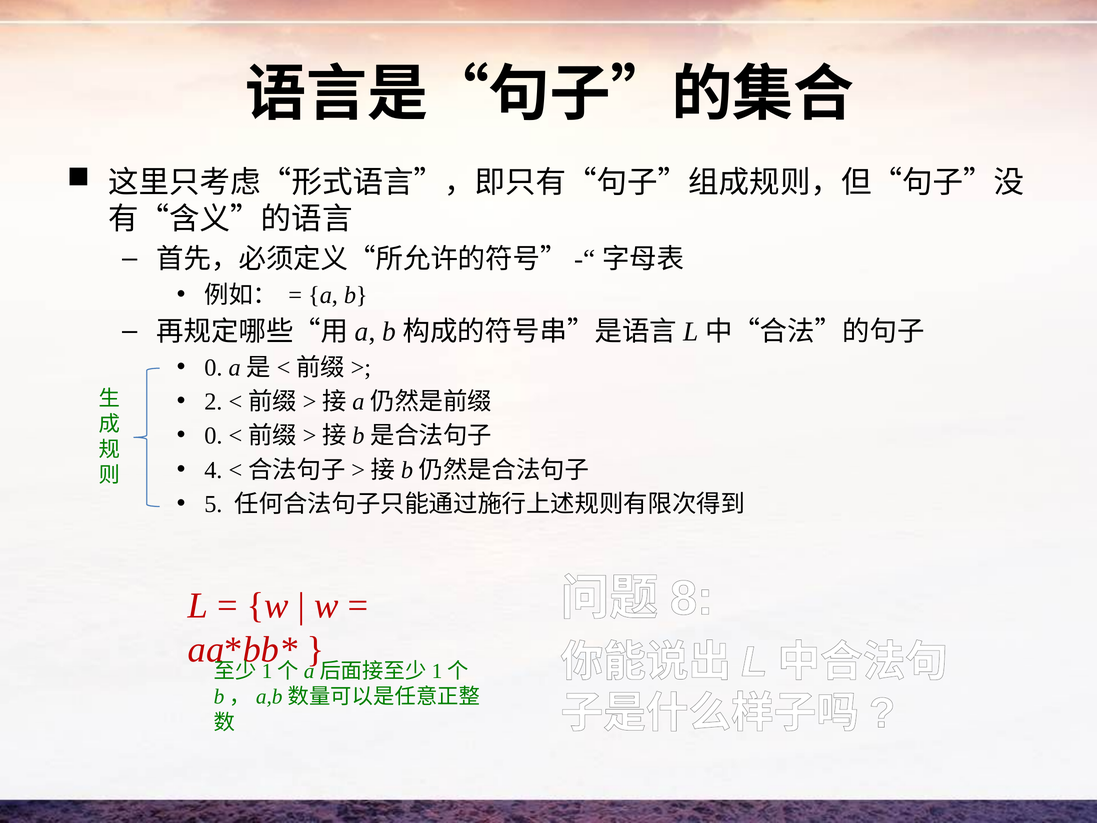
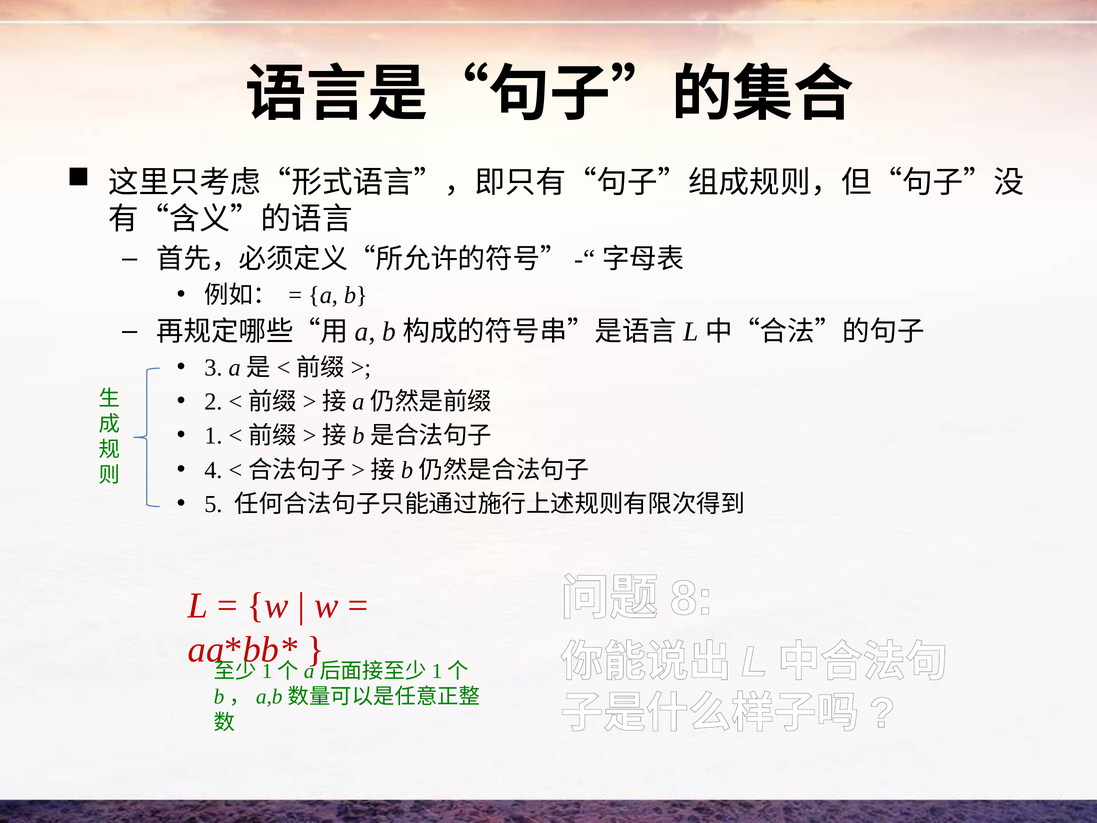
0: 0 -> 3 (213, 367)
0: 0 -> 1 (213, 436)
